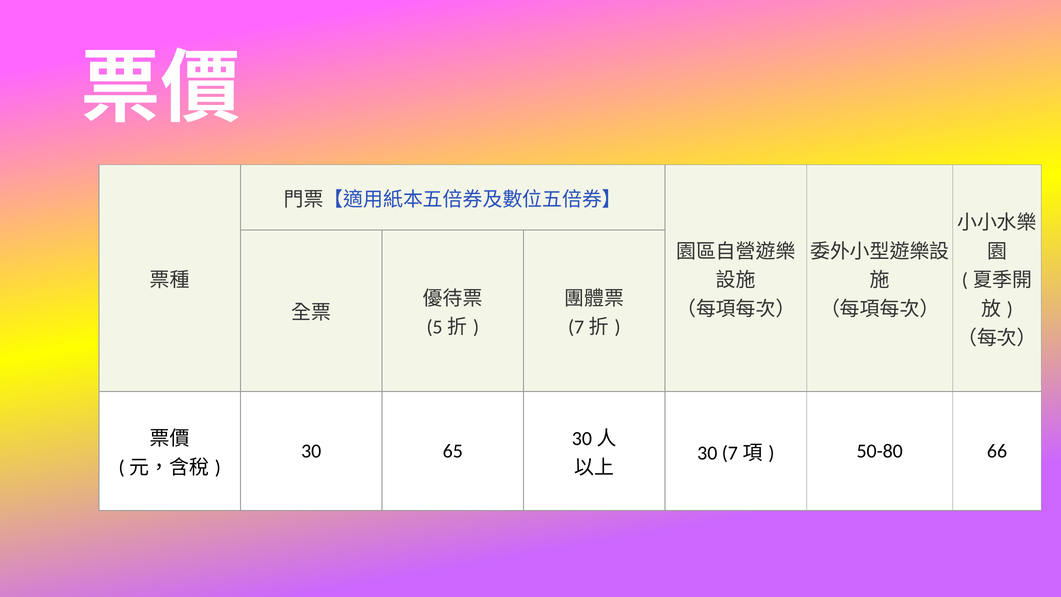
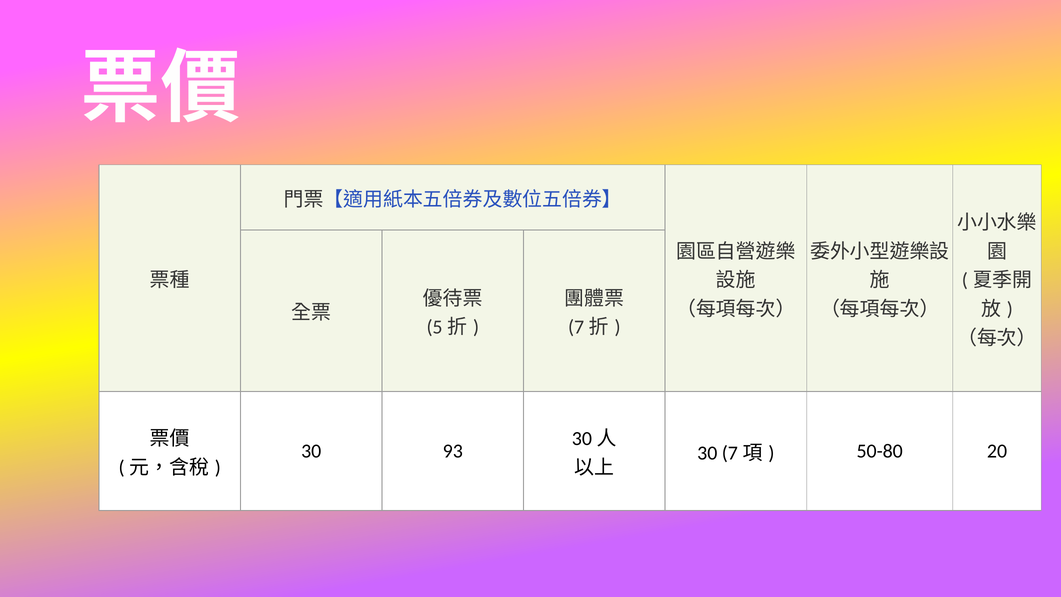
65: 65 -> 93 (453, 451)
66: 66 -> 20 (997, 451)
